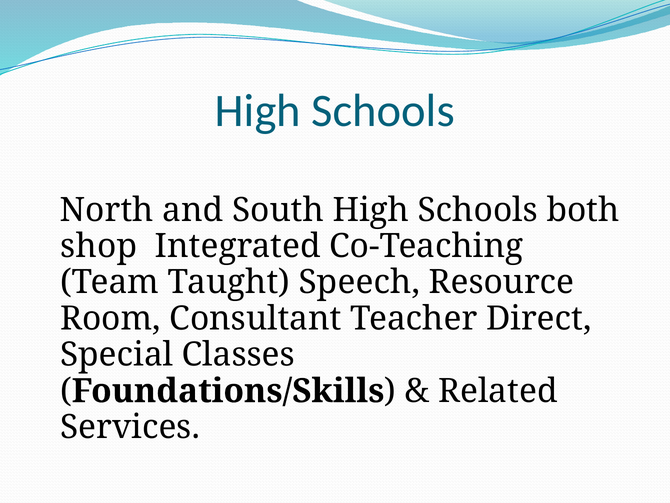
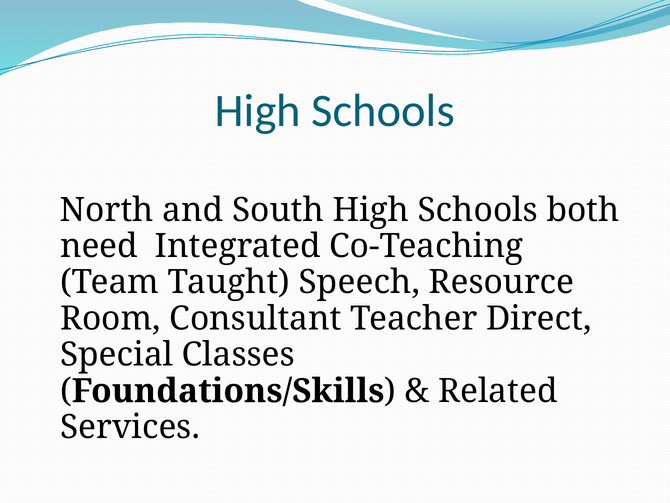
shop: shop -> need (99, 246)
